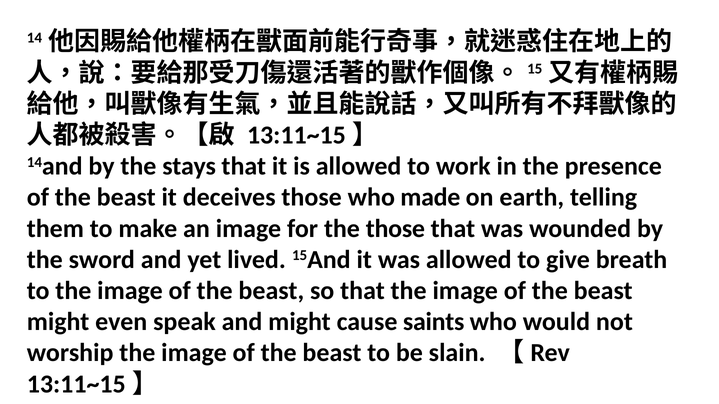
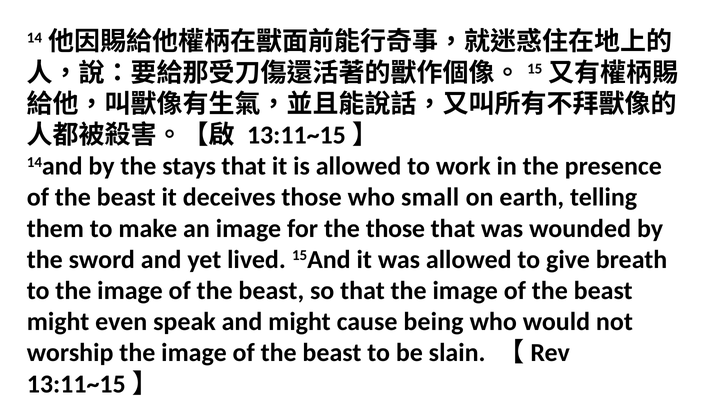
made: made -> small (430, 198)
saints: saints -> being (433, 322)
